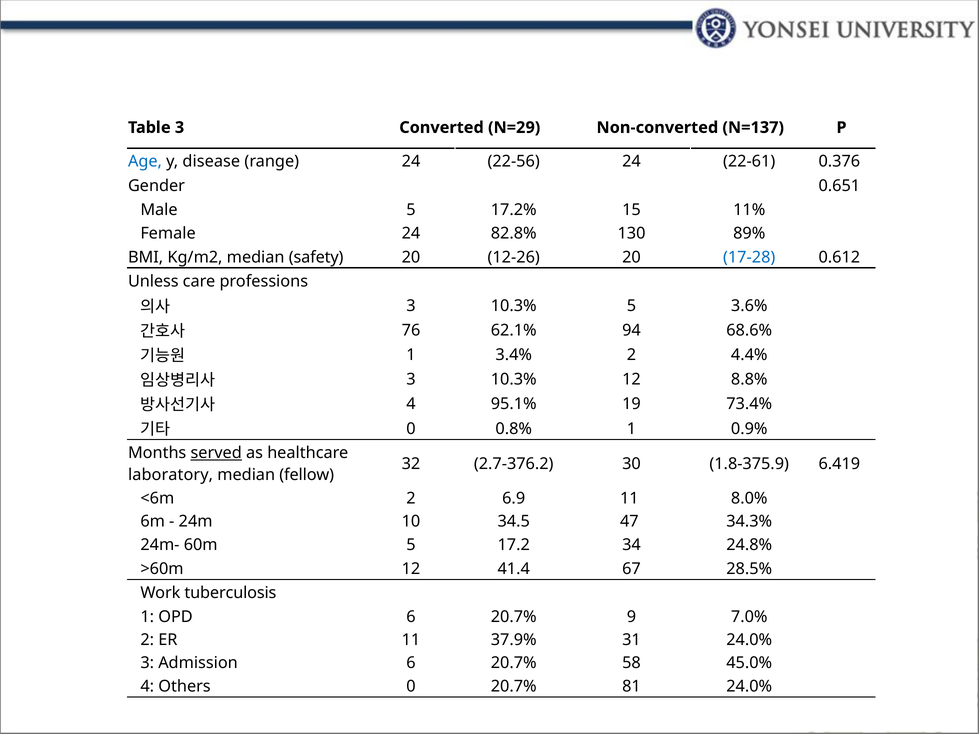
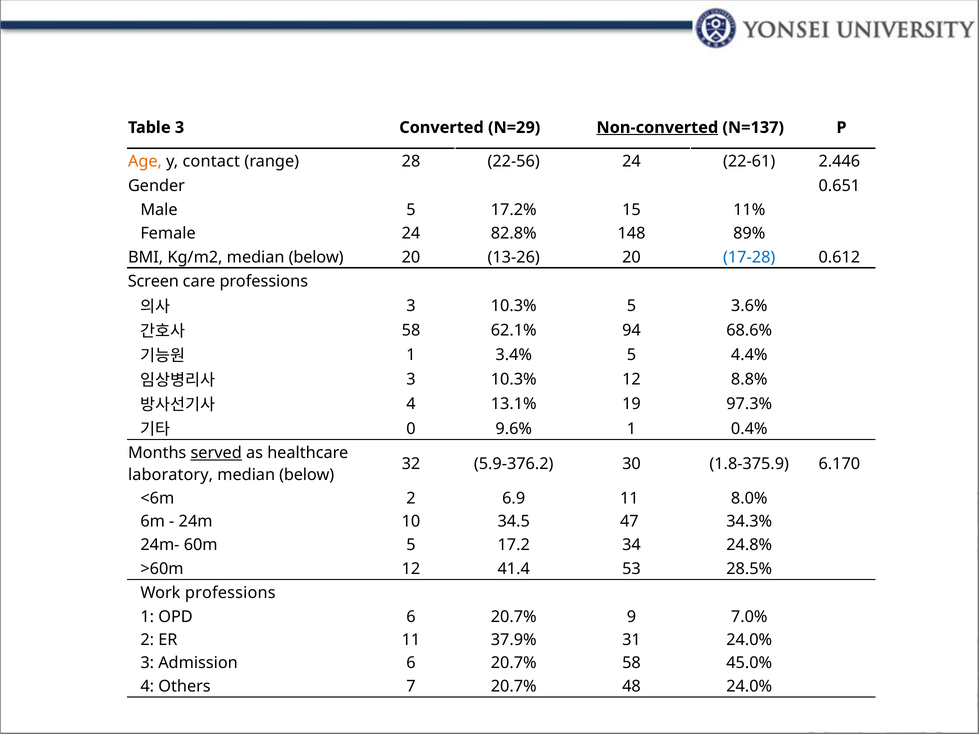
Non-converted underline: none -> present (657, 128)
Age colour: blue -> orange (145, 162)
disease: disease -> contact (211, 162)
range 24: 24 -> 28 (411, 162)
0.376: 0.376 -> 2.446 (839, 162)
130: 130 -> 148 (632, 233)
Kg/m2 median safety: safety -> below (316, 257)
12-26: 12-26 -> 13-26 (514, 257)
Unless: Unless -> Screen (153, 281)
76: 76 -> 58 (411, 331)
3.4% 2: 2 -> 5 (631, 355)
95.1%: 95.1% -> 13.1% (514, 404)
73.4%: 73.4% -> 97.3% (749, 404)
0.8%: 0.8% -> 9.6% (514, 429)
0.9%: 0.9% -> 0.4% (749, 429)
2.7-376.2: 2.7-376.2 -> 5.9-376.2 (514, 464)
6.419: 6.419 -> 6.170 (839, 464)
fellow: fellow -> below (307, 475)
67: 67 -> 53 (631, 569)
Work tuberculosis: tuberculosis -> professions (230, 593)
Others 0: 0 -> 7 (411, 687)
81: 81 -> 48 (631, 687)
